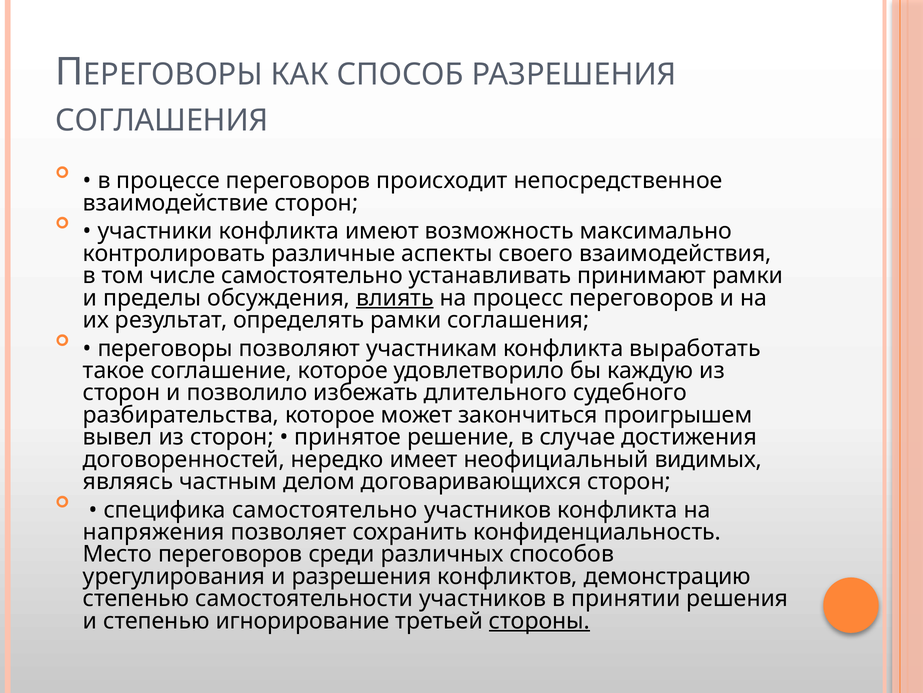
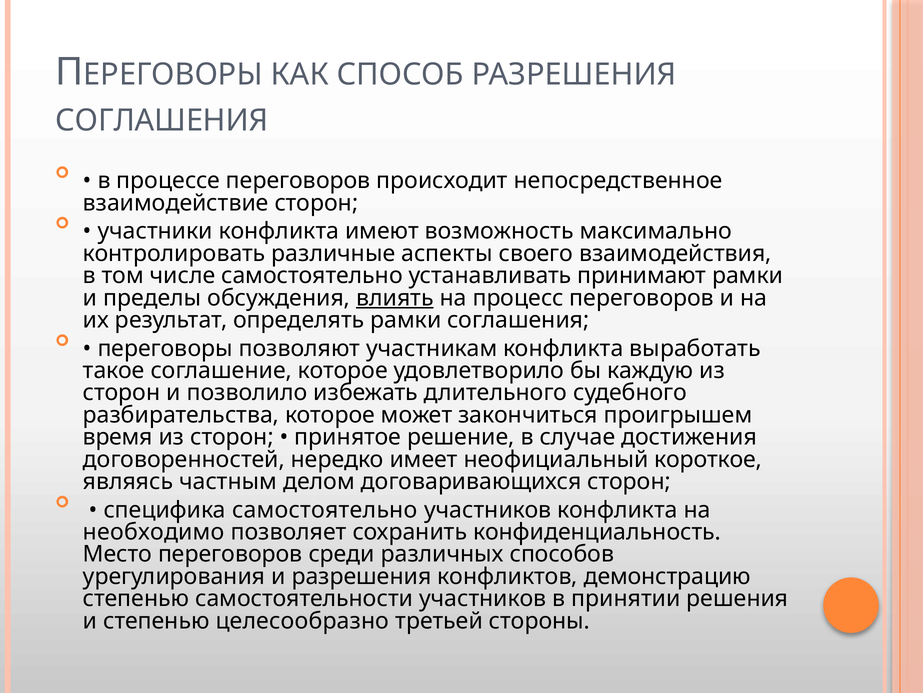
вывел: вывел -> время (118, 437)
видимых: видимых -> короткое (708, 459)
напряжения: напряжения -> необходимо (154, 532)
игнорирование: игнорирование -> целесообразно (302, 620)
стороны underline: present -> none (539, 620)
